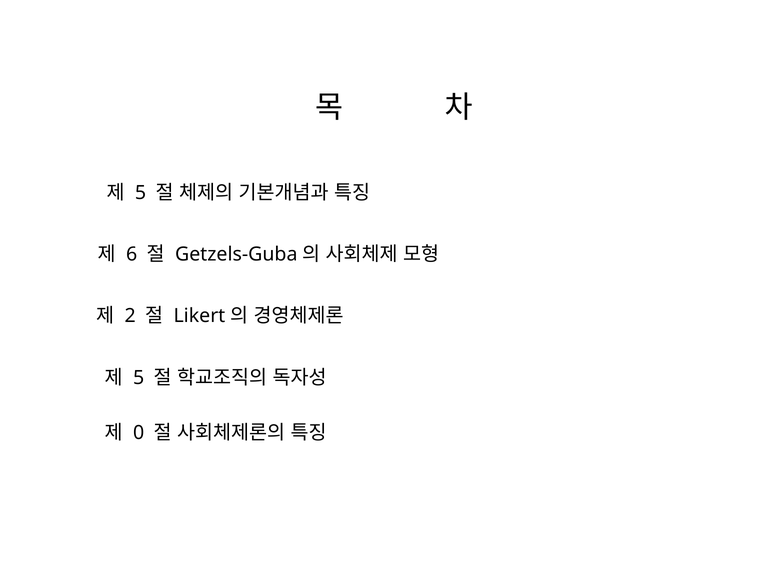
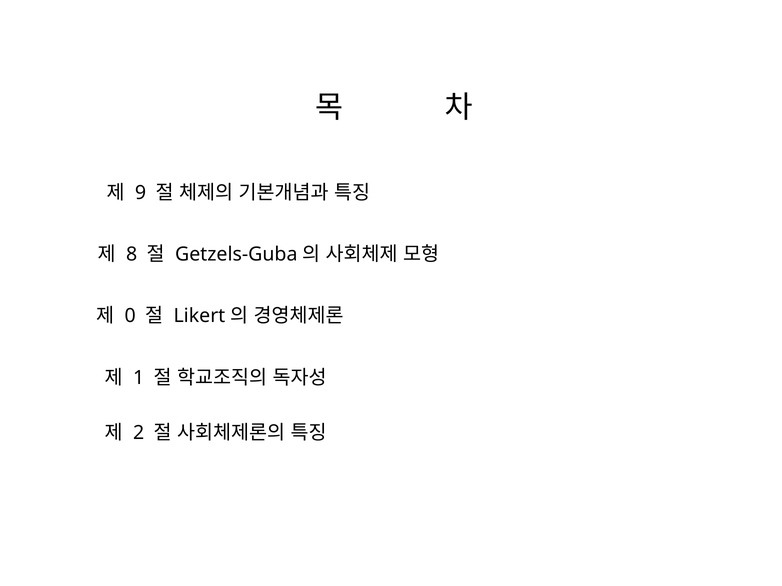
5: 5 -> 9 (141, 193)
6: 6 -> 8 (132, 255)
2: 2 -> 0 (130, 316)
5: 5 -> 1 (139, 378)
0: 0 -> 2 (139, 433)
